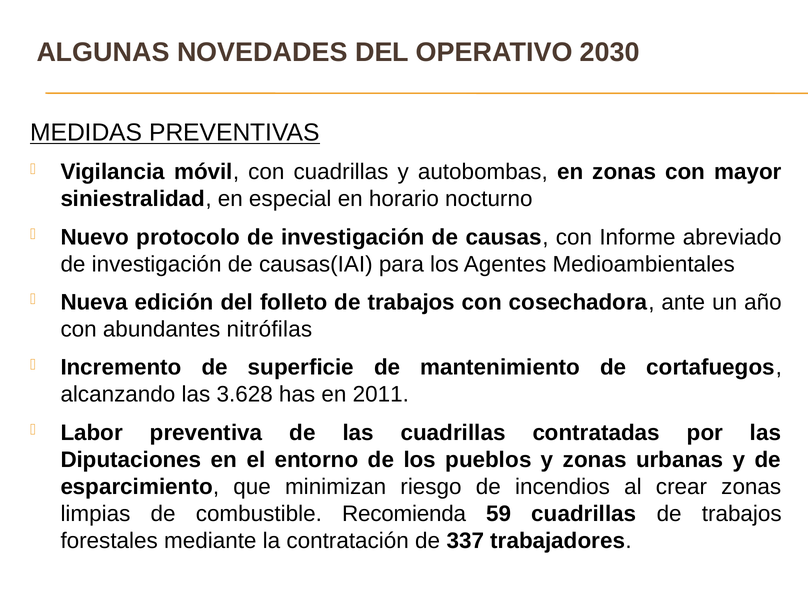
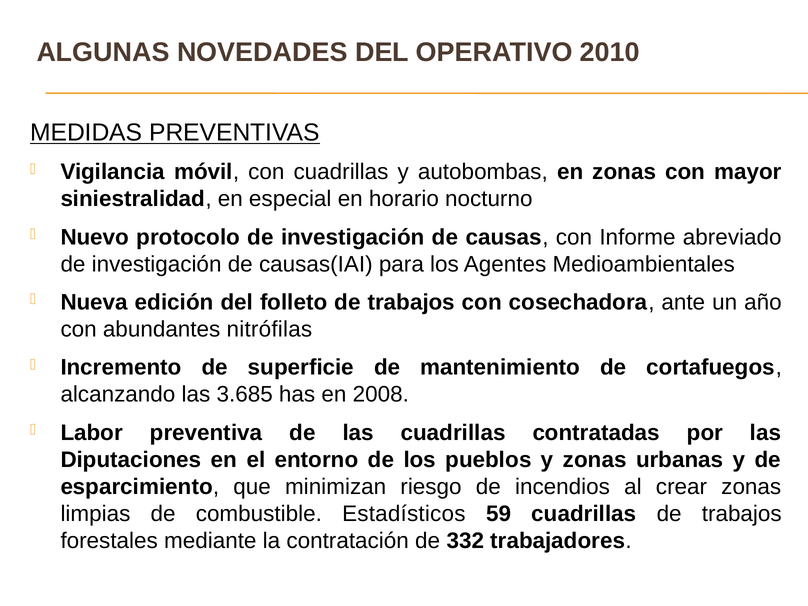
2030: 2030 -> 2010 (610, 52)
3.628: 3.628 -> 3.685 (245, 394)
2011: 2011 -> 2008 (381, 394)
Recomienda: Recomienda -> Estadísticos (404, 514)
337: 337 -> 332 (465, 541)
